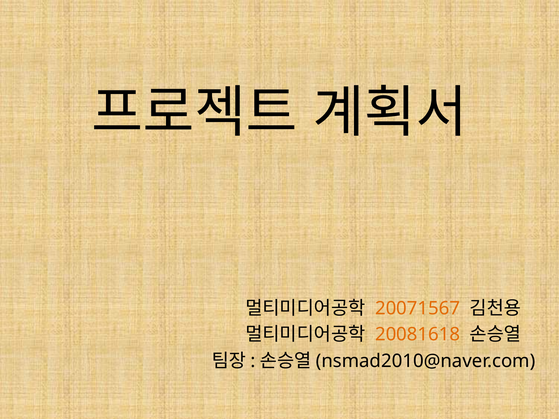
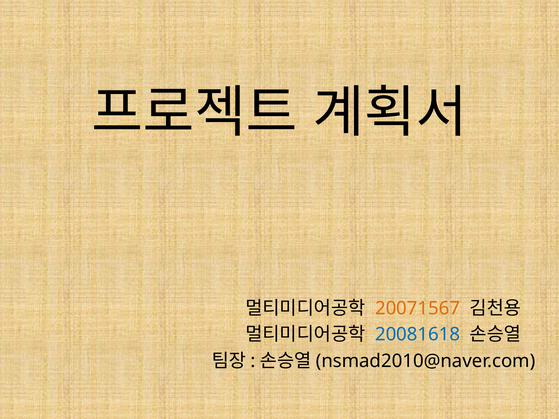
20081618 colour: orange -> blue (418, 335)
